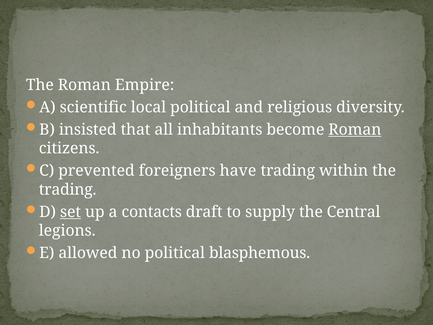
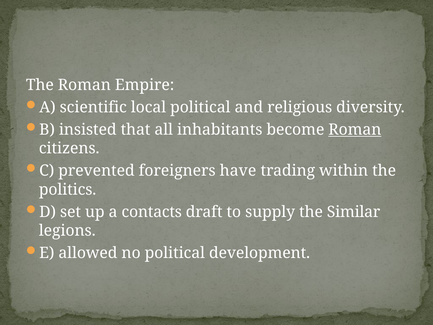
trading: trading -> politics (68, 189)
set underline: present -> none (71, 212)
Central: Central -> Similar (354, 212)
blasphemous: blasphemous -> development (260, 253)
